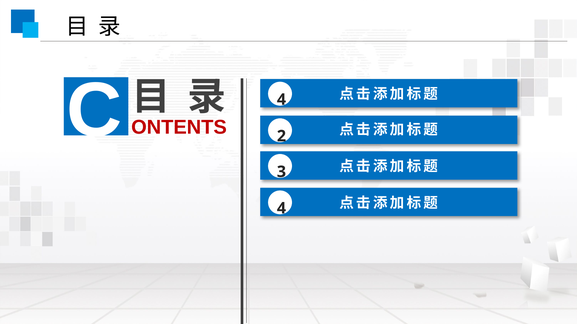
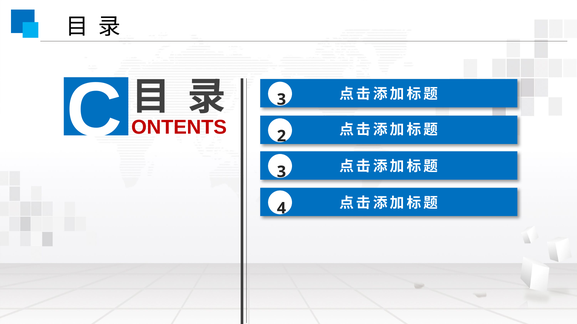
C 4: 4 -> 3 (281, 100)
